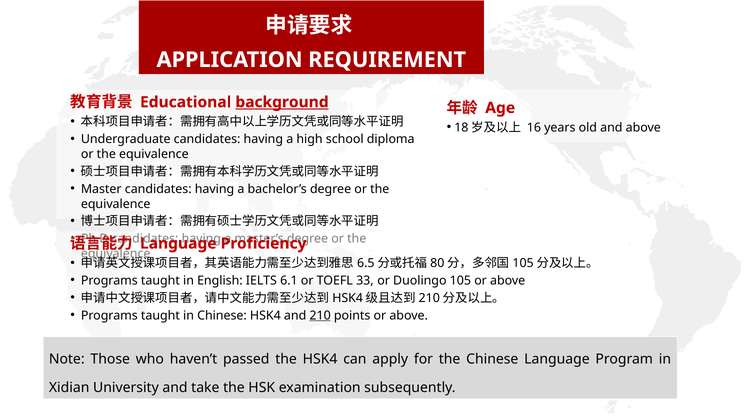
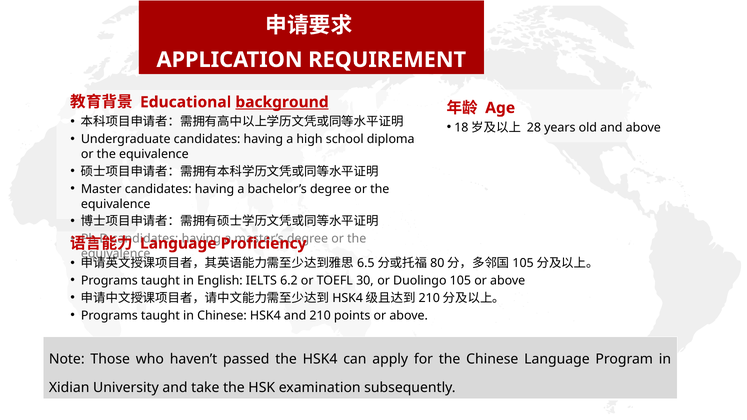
16: 16 -> 28 (534, 128)
6.1: 6.1 -> 6.2 (289, 281)
33: 33 -> 30 (365, 281)
210 underline: present -> none (320, 316)
